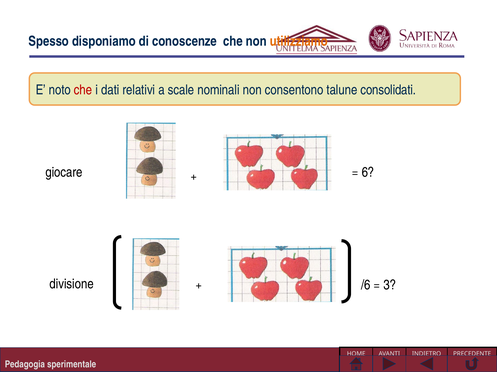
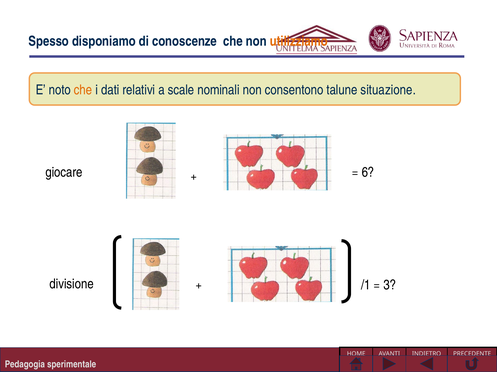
che colour: red -> orange (83, 90)
consolidati: consolidati -> situazione (388, 90)
/6: /6 -> /1 (366, 286)
